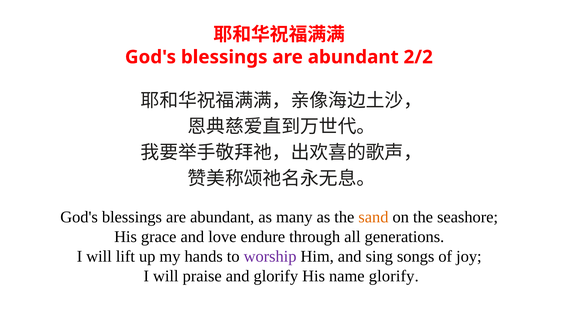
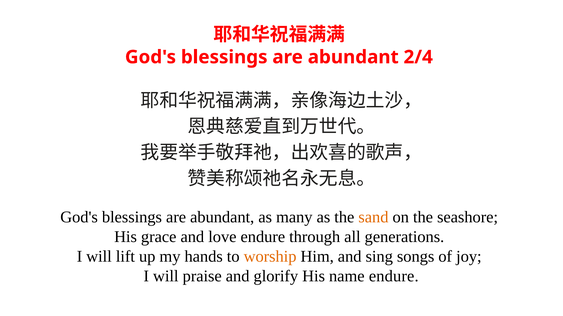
2/2: 2/2 -> 2/4 (418, 57)
worship colour: purple -> orange (270, 257)
name glorify: glorify -> endure (394, 277)
